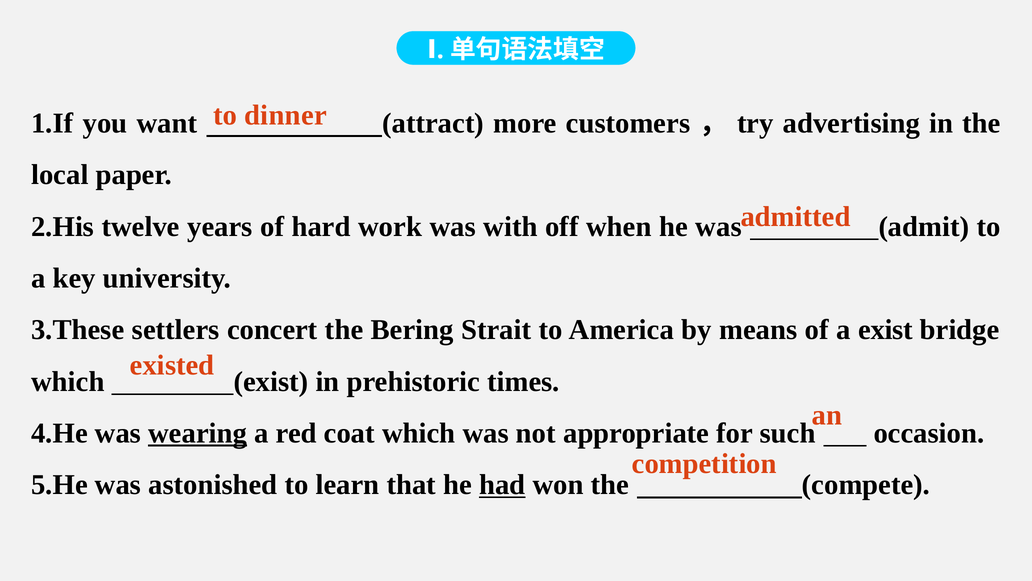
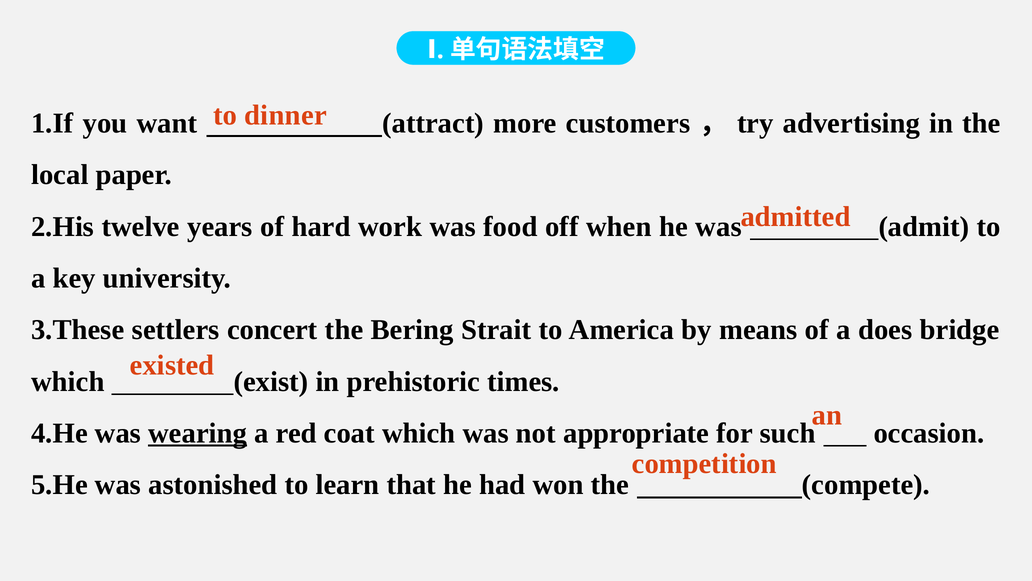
with: with -> food (511, 226)
a exist: exist -> does (885, 330)
had underline: present -> none (502, 484)
